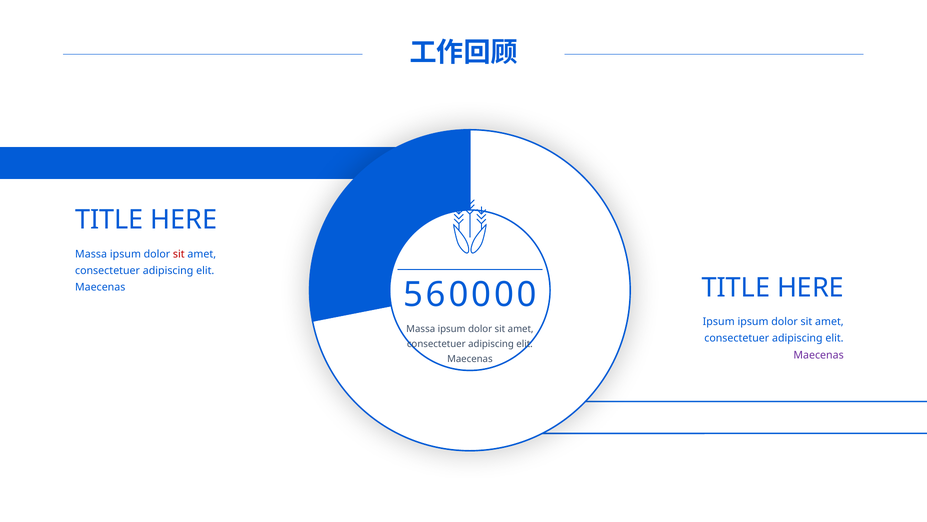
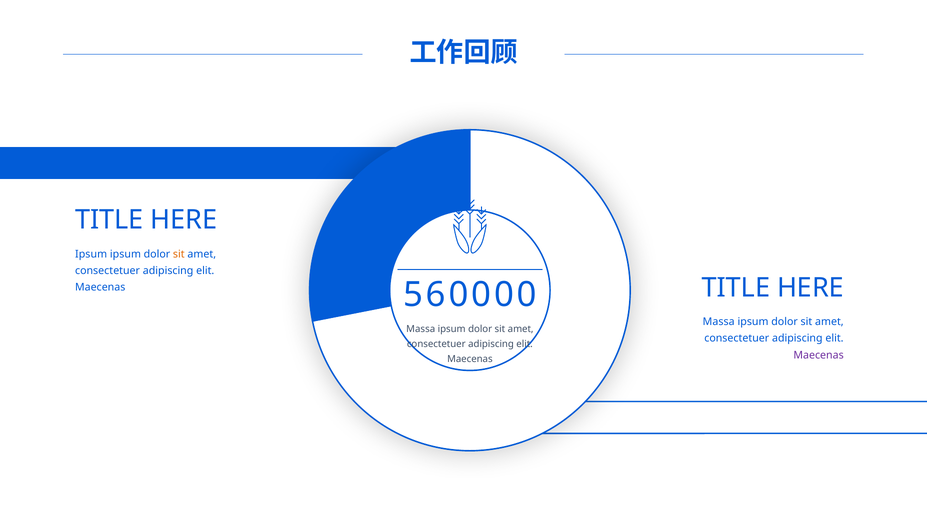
Massa: Massa -> Ipsum (91, 254)
sit colour: red -> orange (179, 254)
Ipsum: Ipsum -> Massa (719, 322)
